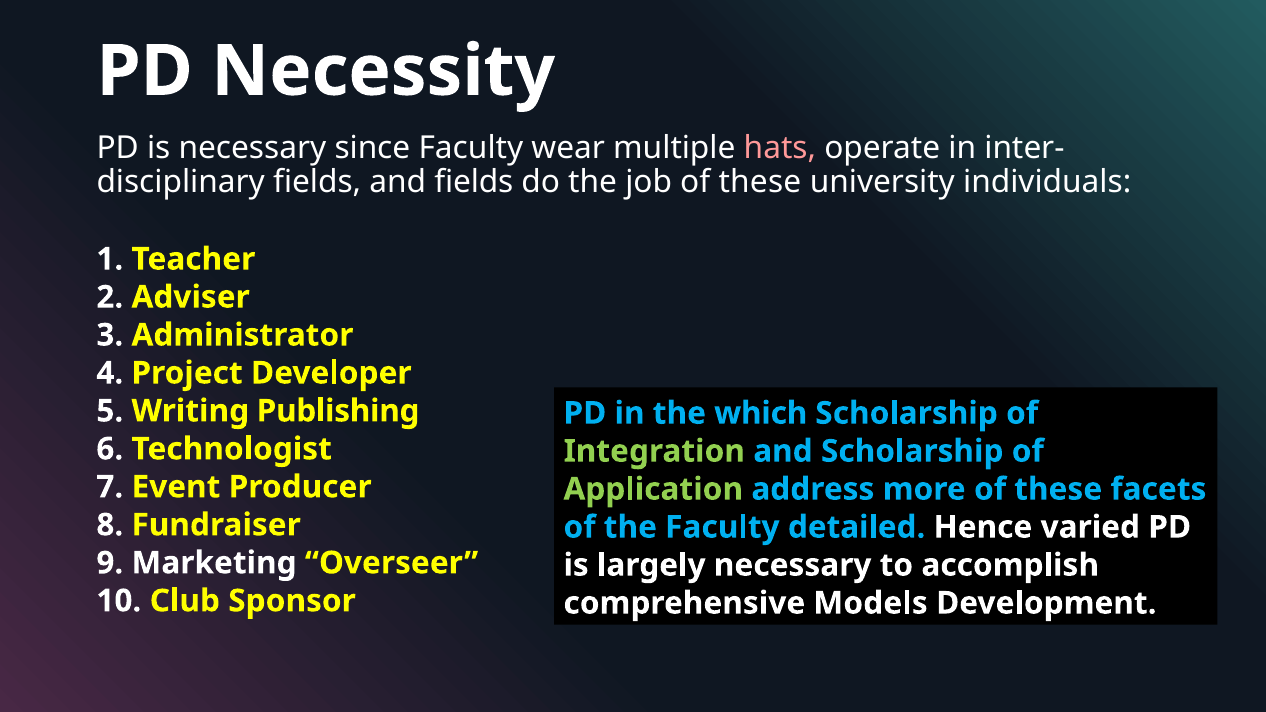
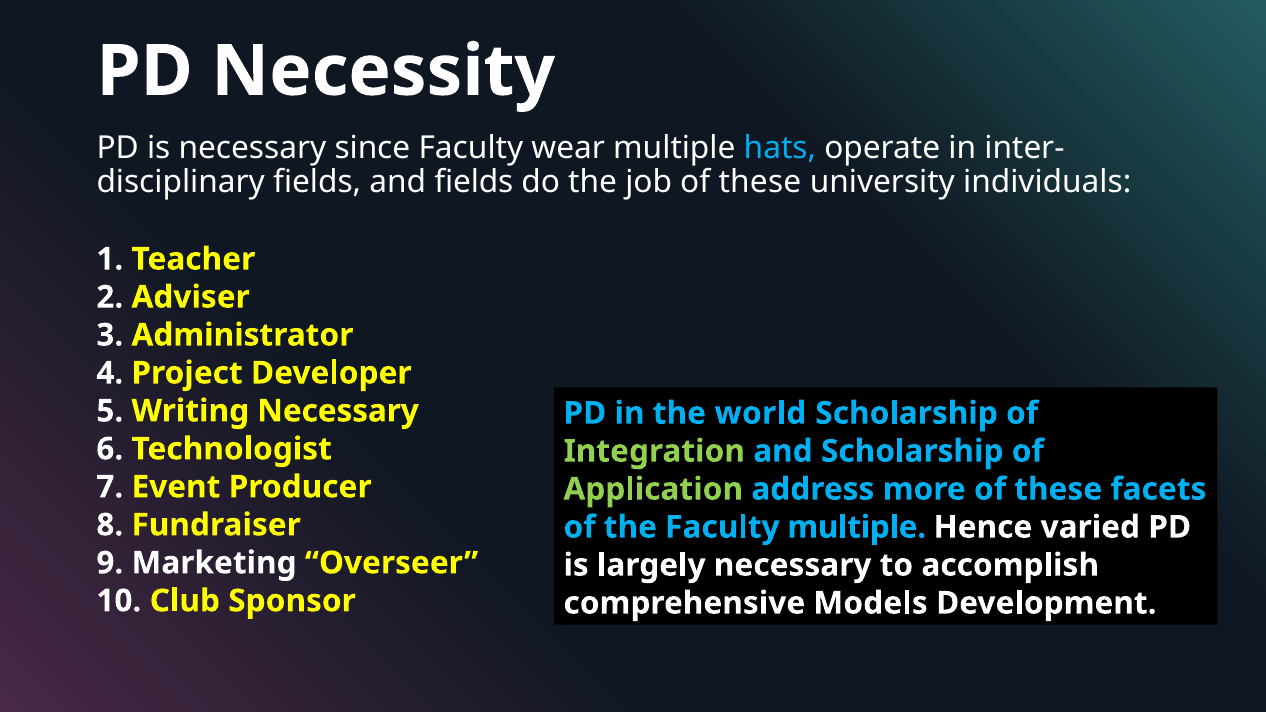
hats colour: pink -> light blue (780, 148)
Writing Publishing: Publishing -> Necessary (338, 411)
which: which -> world (760, 413)
Faculty detailed: detailed -> multiple (857, 527)
